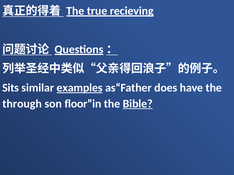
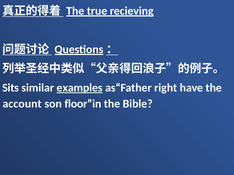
does: does -> right (166, 88)
through: through -> account (22, 104)
Bible underline: present -> none (138, 104)
